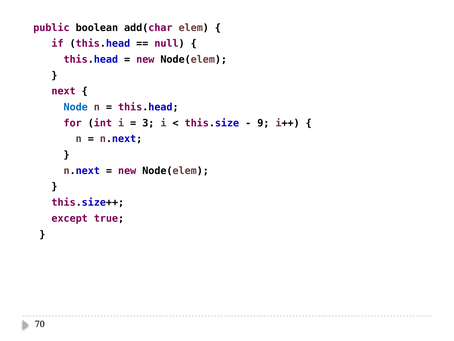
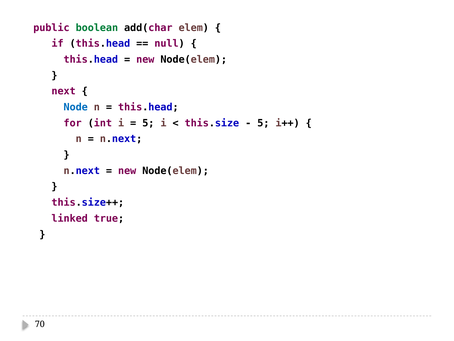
boolean colour: black -> green (97, 28)
3: 3 -> 5 (148, 123)
9: 9 -> 5 (263, 123)
except: except -> linked (70, 218)
